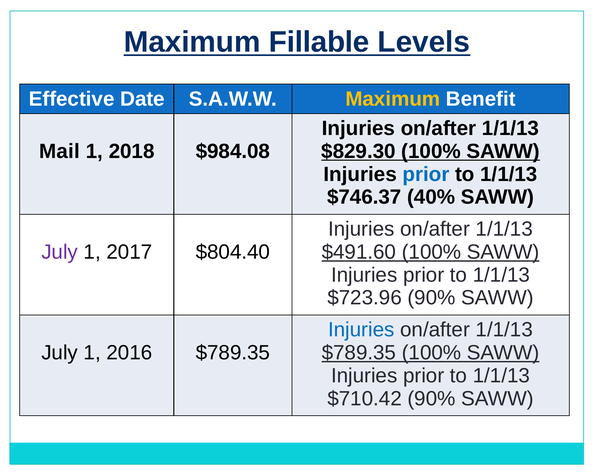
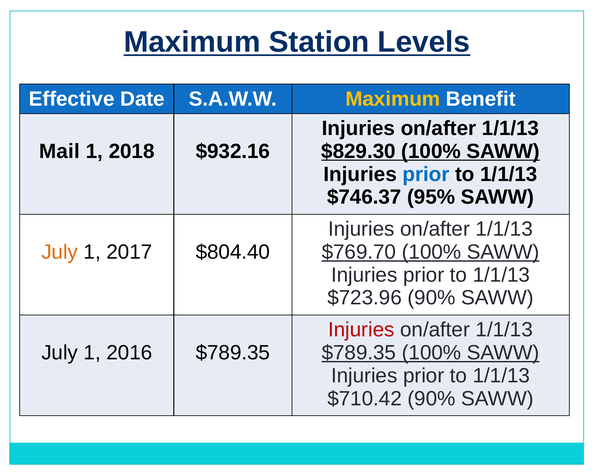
Fillable: Fillable -> Station (319, 42)
$984.08: $984.08 -> $932.16 (233, 151)
40%: 40% -> 95% (431, 197)
July colour: purple -> orange (60, 252)
$491.60: $491.60 -> $769.70 (359, 252)
Injuries colour: blue -> red (361, 330)
